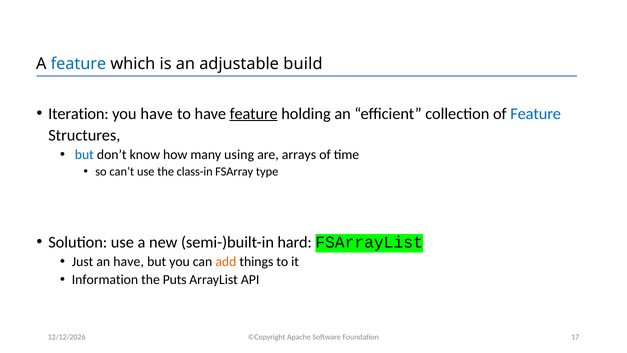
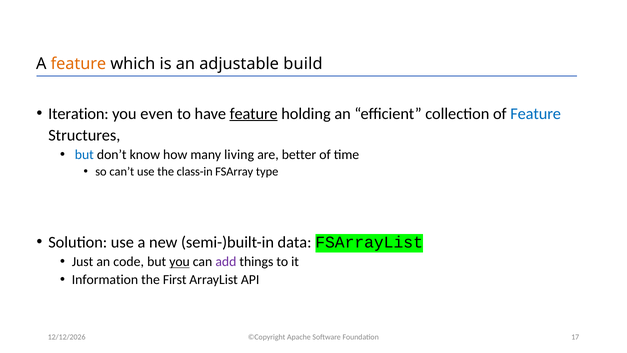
feature colour: blue -> orange (78, 64)
you have: have -> even (157, 114)
using: using -> living (239, 154)
arrays: arrays -> better (299, 154)
hard: hard -> data (295, 242)
an have: have -> code (129, 262)
you underline: none -> present (180, 262)
add colour: orange -> purple (226, 262)
Puts: Puts -> First (175, 280)
